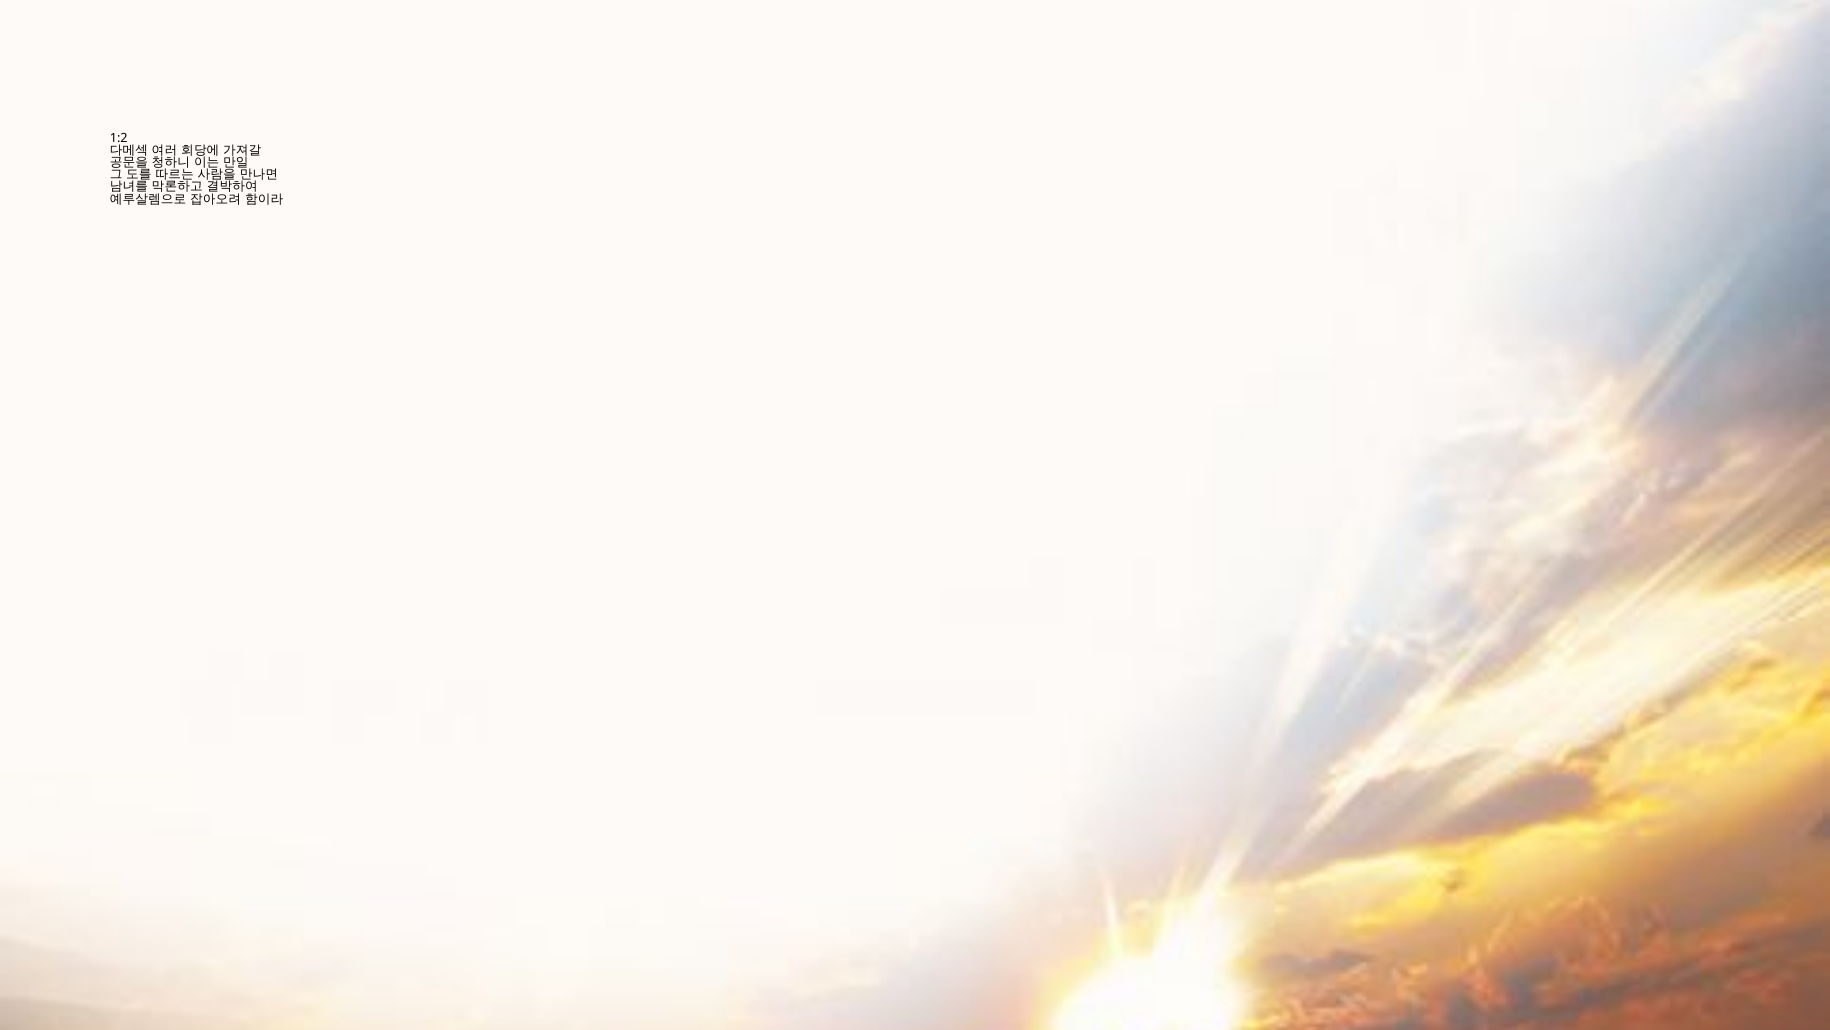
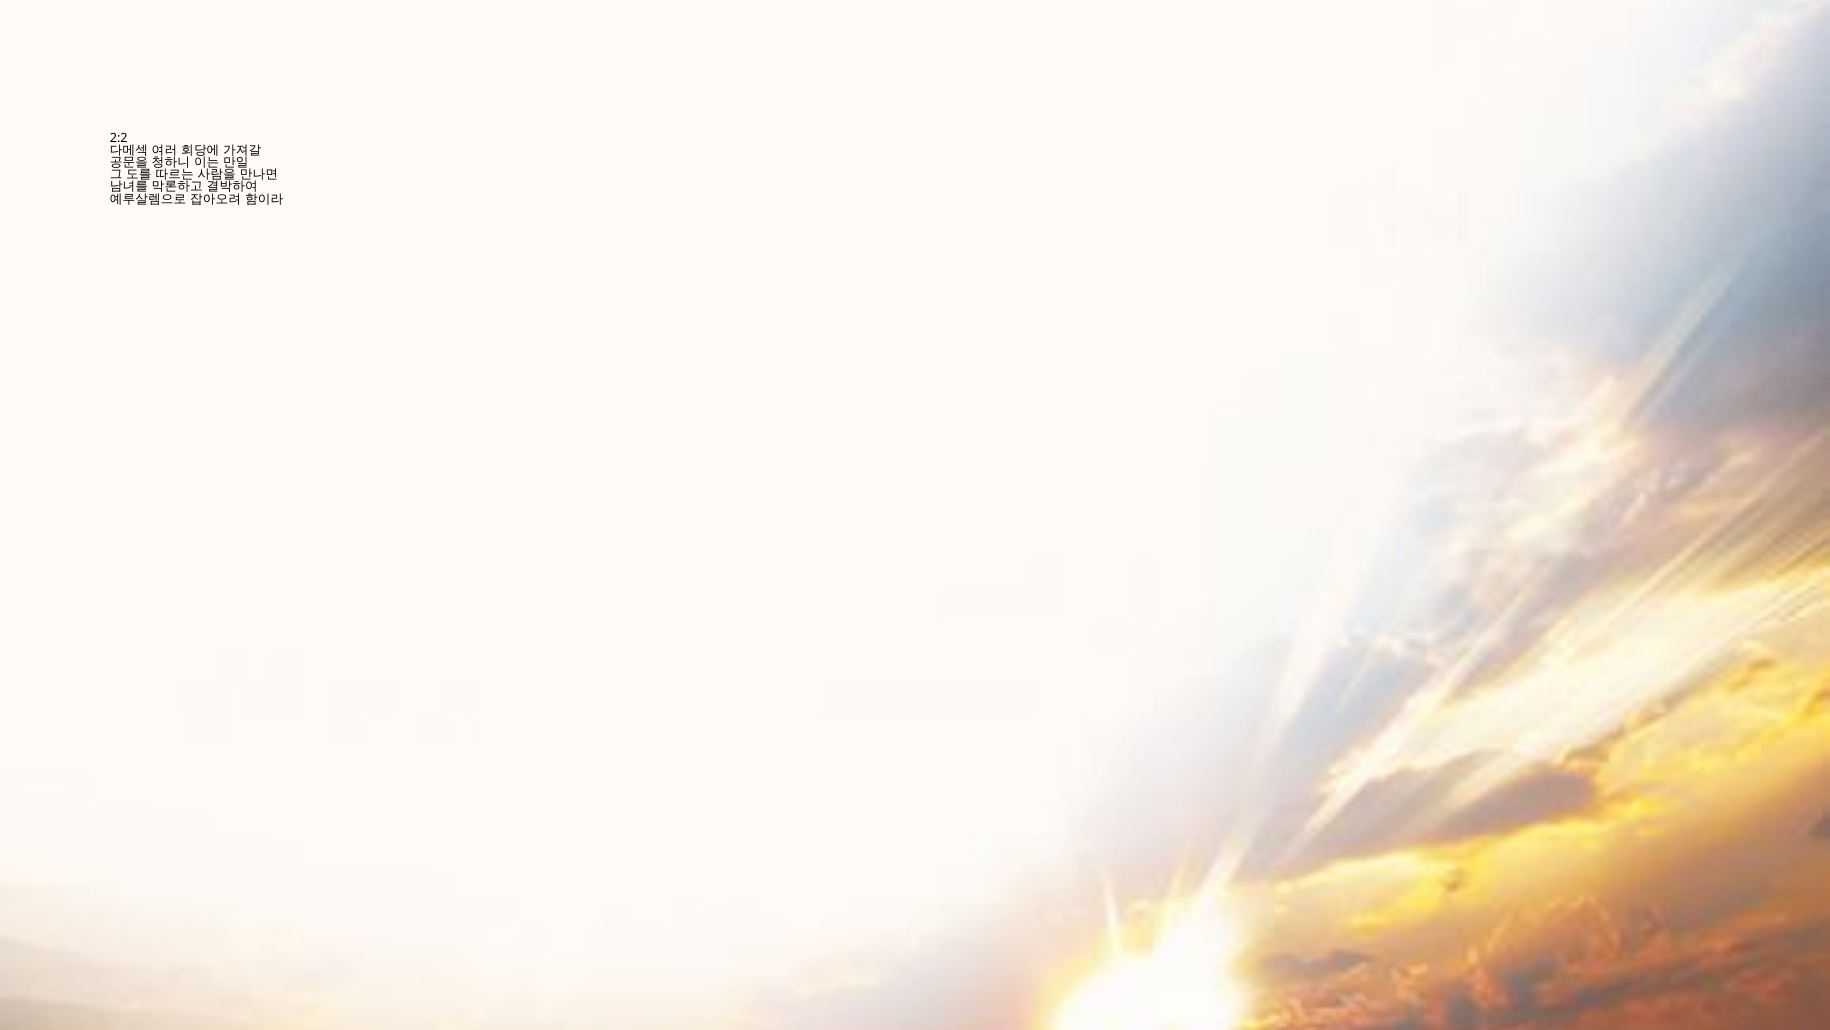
1:2: 1:2 -> 2:2 (119, 138)
